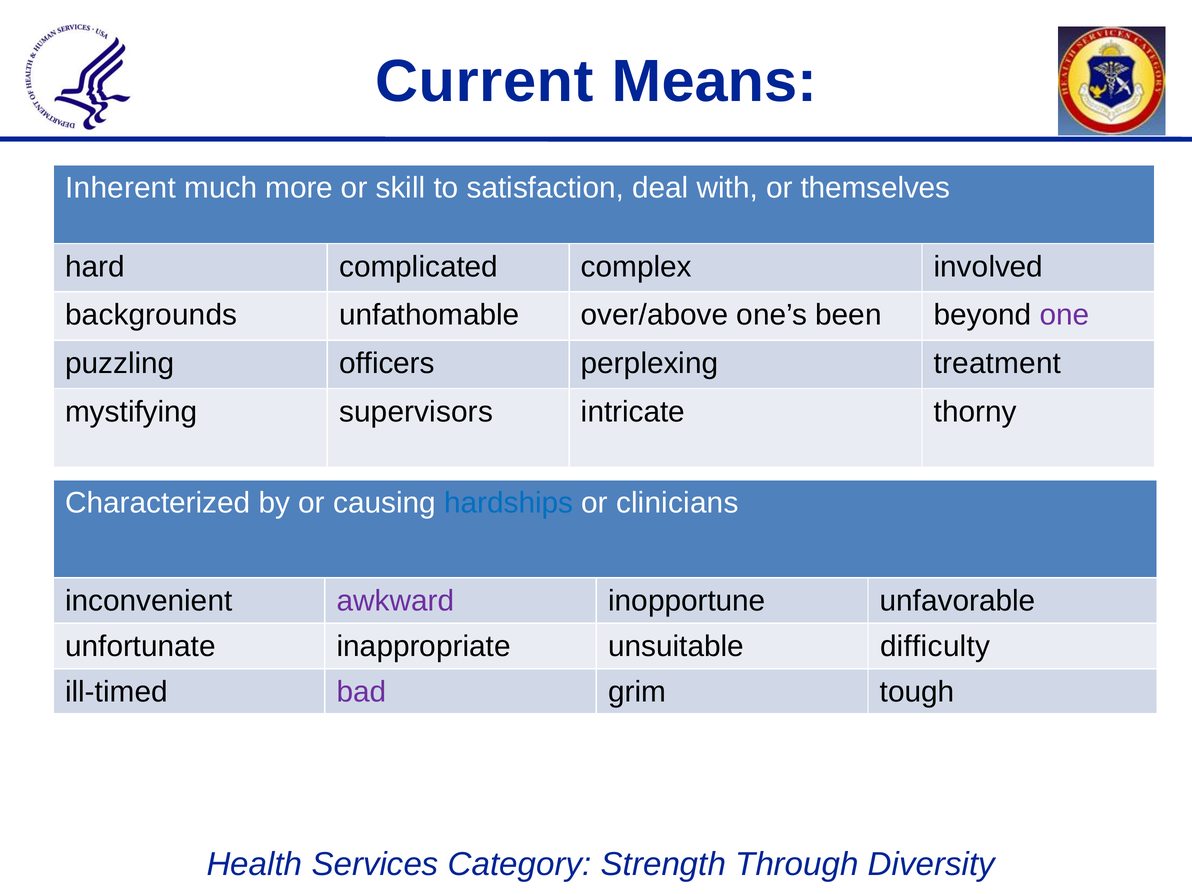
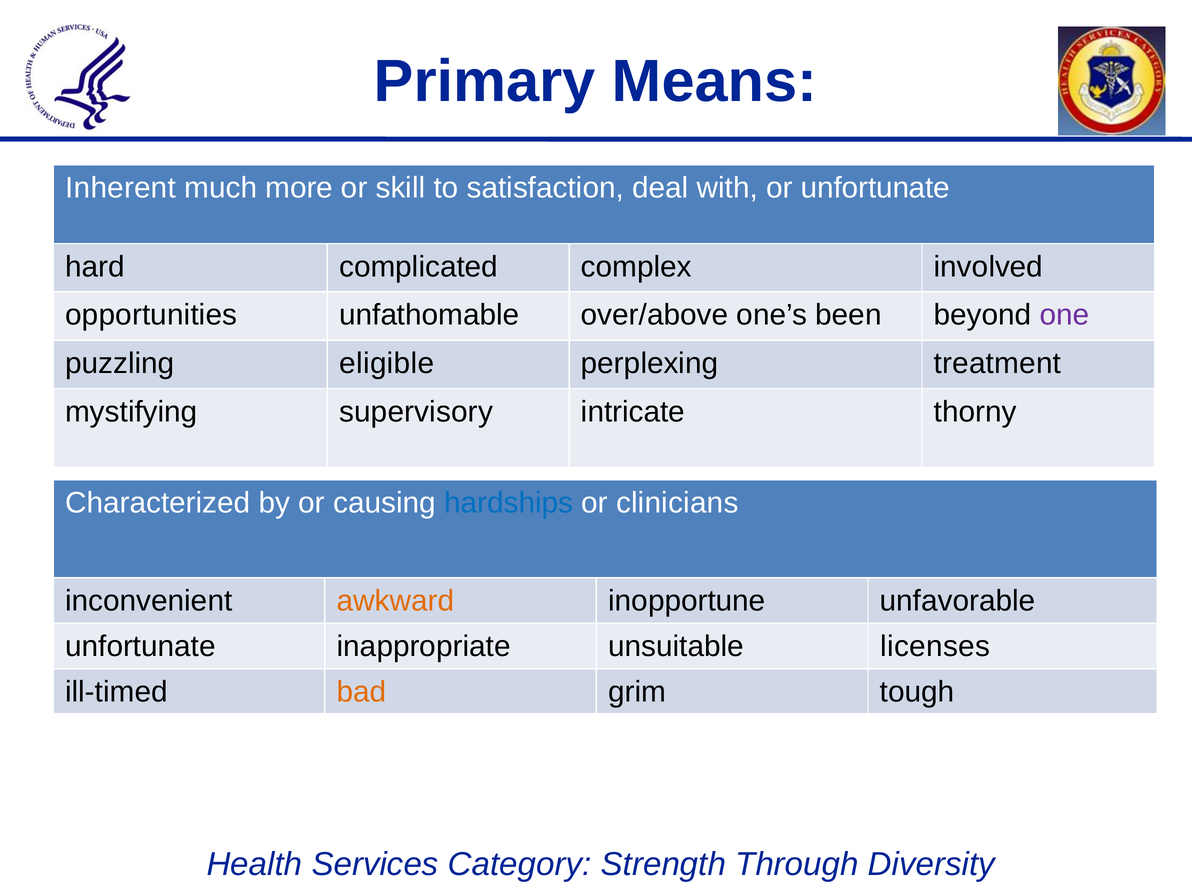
Current: Current -> Primary (485, 82)
or themselves: themselves -> unfortunate (875, 188)
backgrounds: backgrounds -> opportunities (151, 315)
officers: officers -> eligible (387, 363)
supervisors: supervisors -> supervisory (416, 412)
awkward colour: purple -> orange (396, 601)
difficulty: difficulty -> licenses (935, 646)
bad colour: purple -> orange (362, 692)
